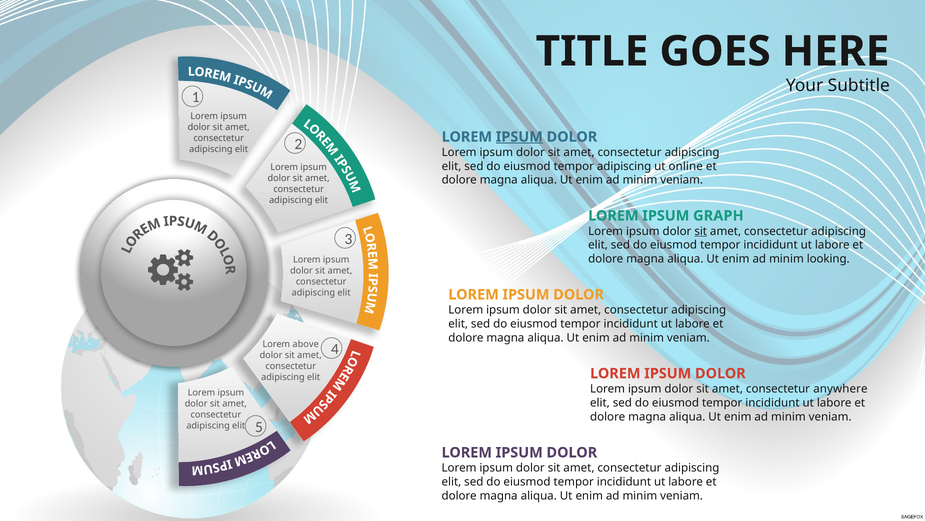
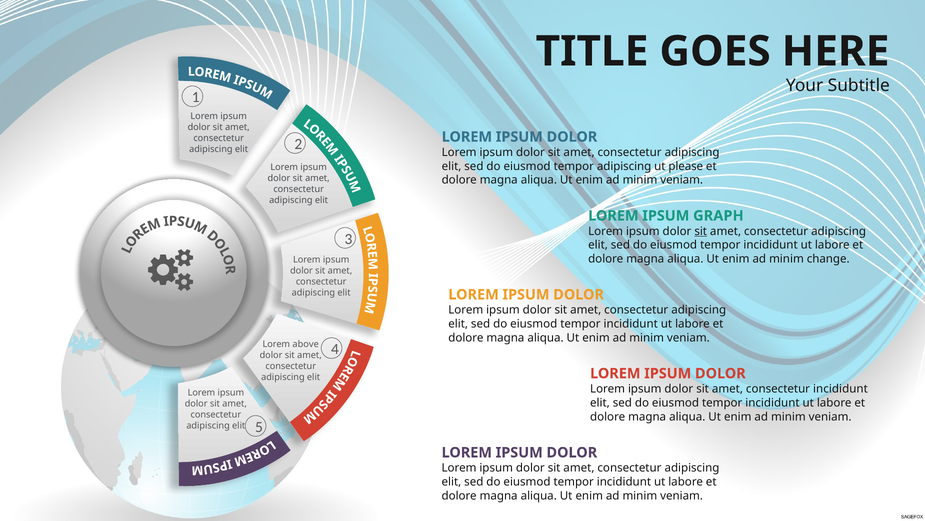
IPSUM underline: present -> none (519, 137)
online: online -> please (686, 166)
looking: looking -> change (828, 259)
consectetur anywhere: anywhere -> incididunt (840, 388)
